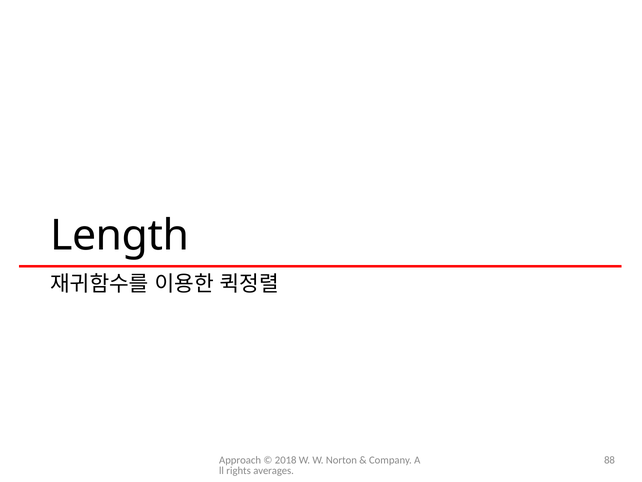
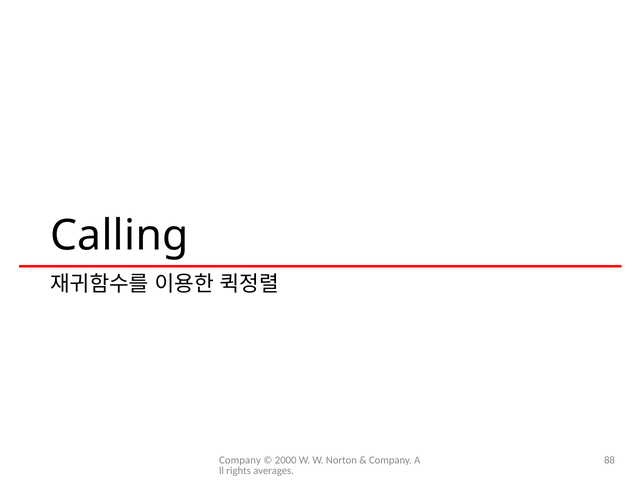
Length: Length -> Calling (119, 236)
Approach: Approach -> Company (240, 460)
2018: 2018 -> 2000 (286, 460)
